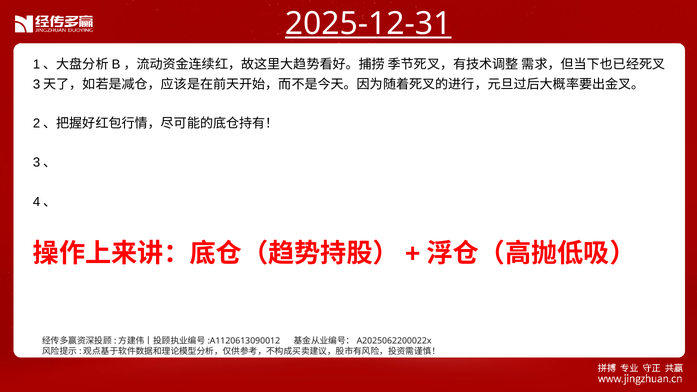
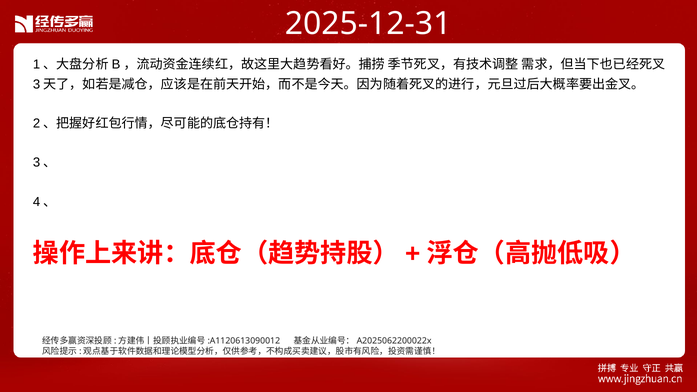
2025-12-31 underline: present -> none (368, 24)
